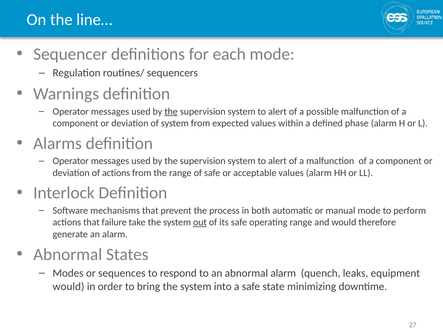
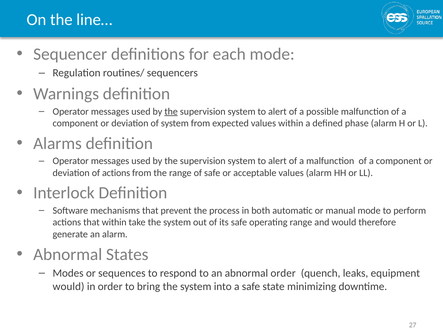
that failure: failure -> within (114, 223)
out underline: present -> none (200, 223)
abnormal alarm: alarm -> order (283, 273)
